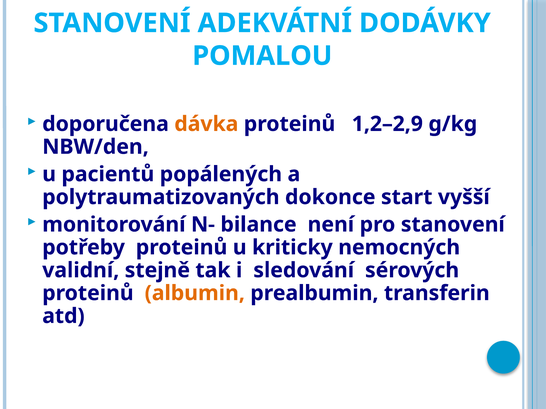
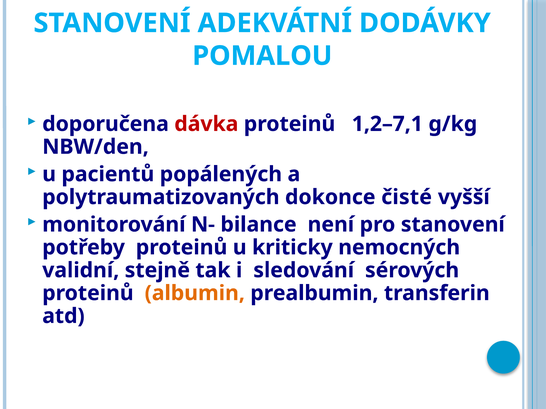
dávka colour: orange -> red (206, 124)
1,2–2,9: 1,2–2,9 -> 1,2–7,1 (387, 124)
start: start -> čisté (407, 197)
